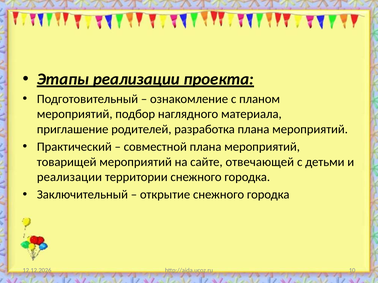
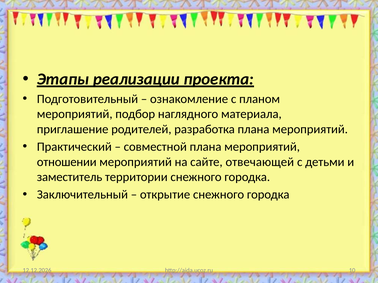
товарищей: товарищей -> отношении (67, 162)
реализации: реализации -> заместитель (70, 177)
